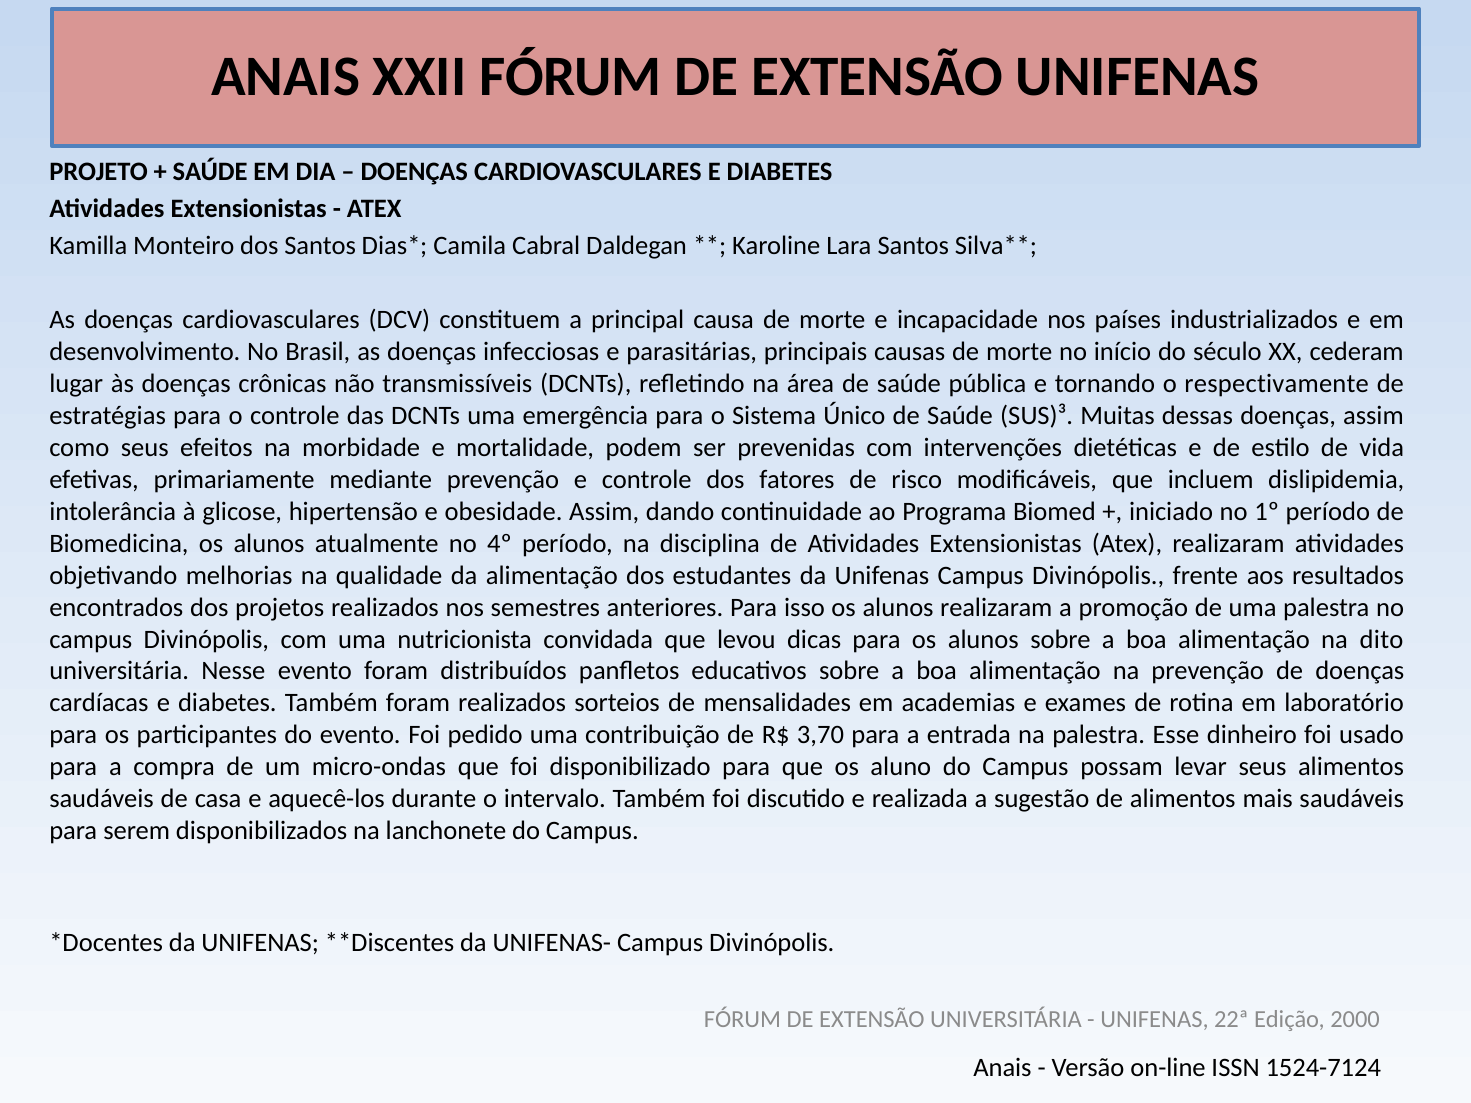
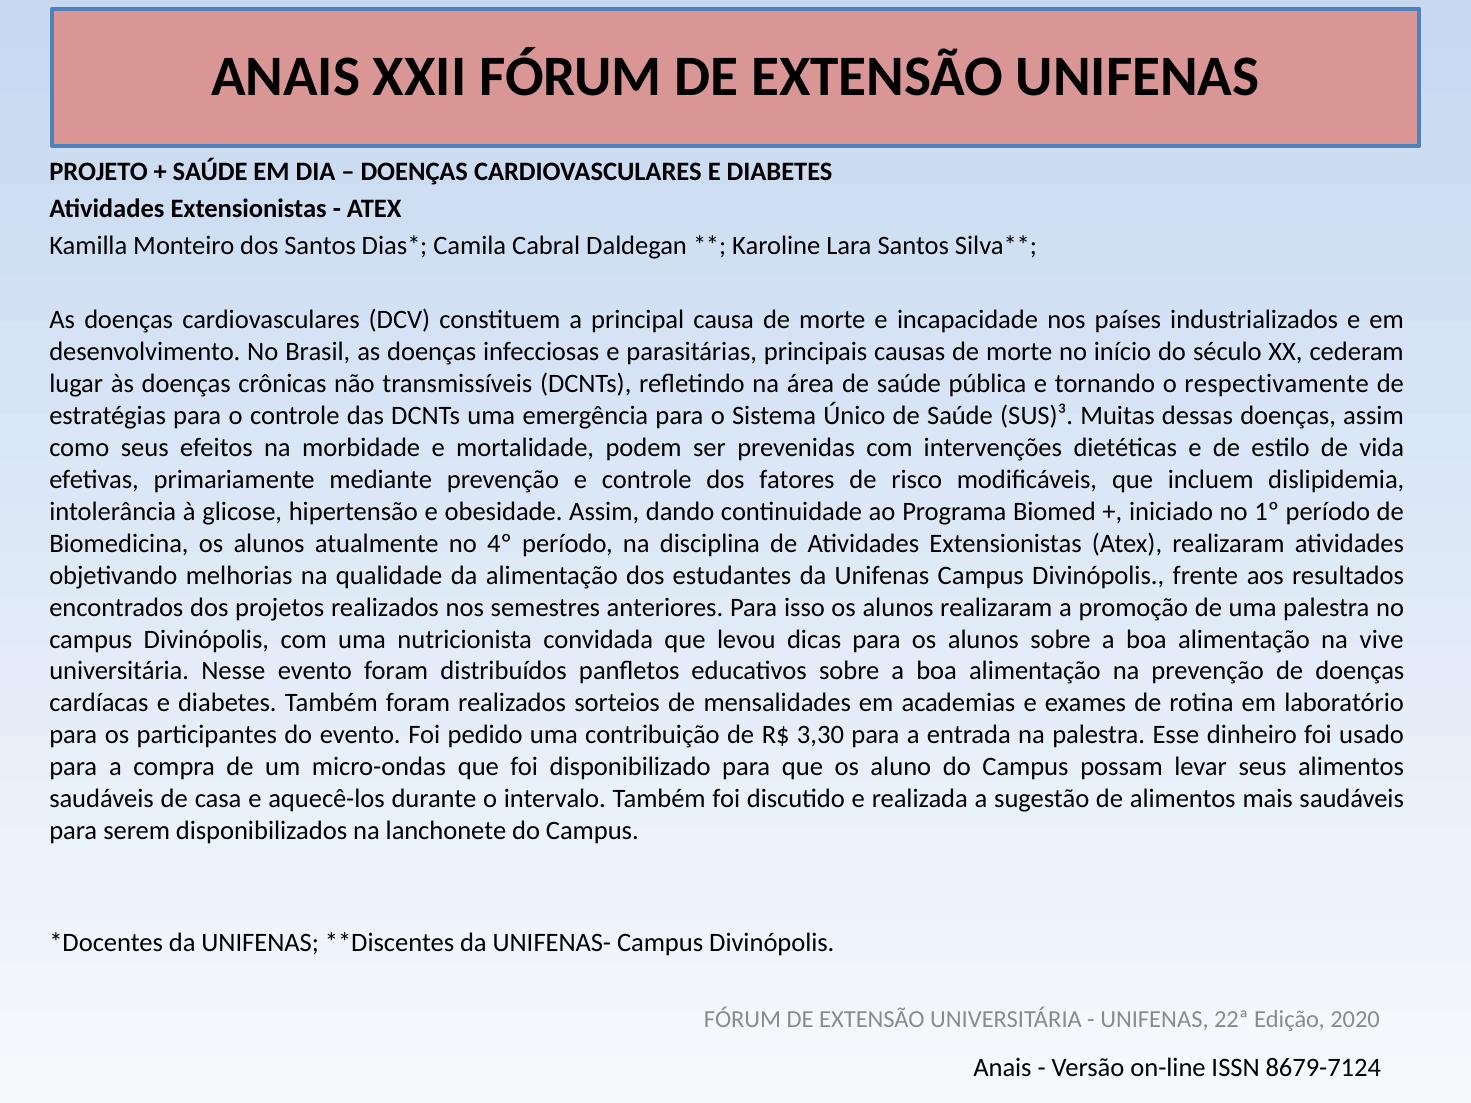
dito: dito -> vive (1382, 639)
3,70: 3,70 -> 3,30 (820, 735)
2000: 2000 -> 2020 (1355, 1020)
1524-7124: 1524-7124 -> 8679-7124 (1323, 1068)
